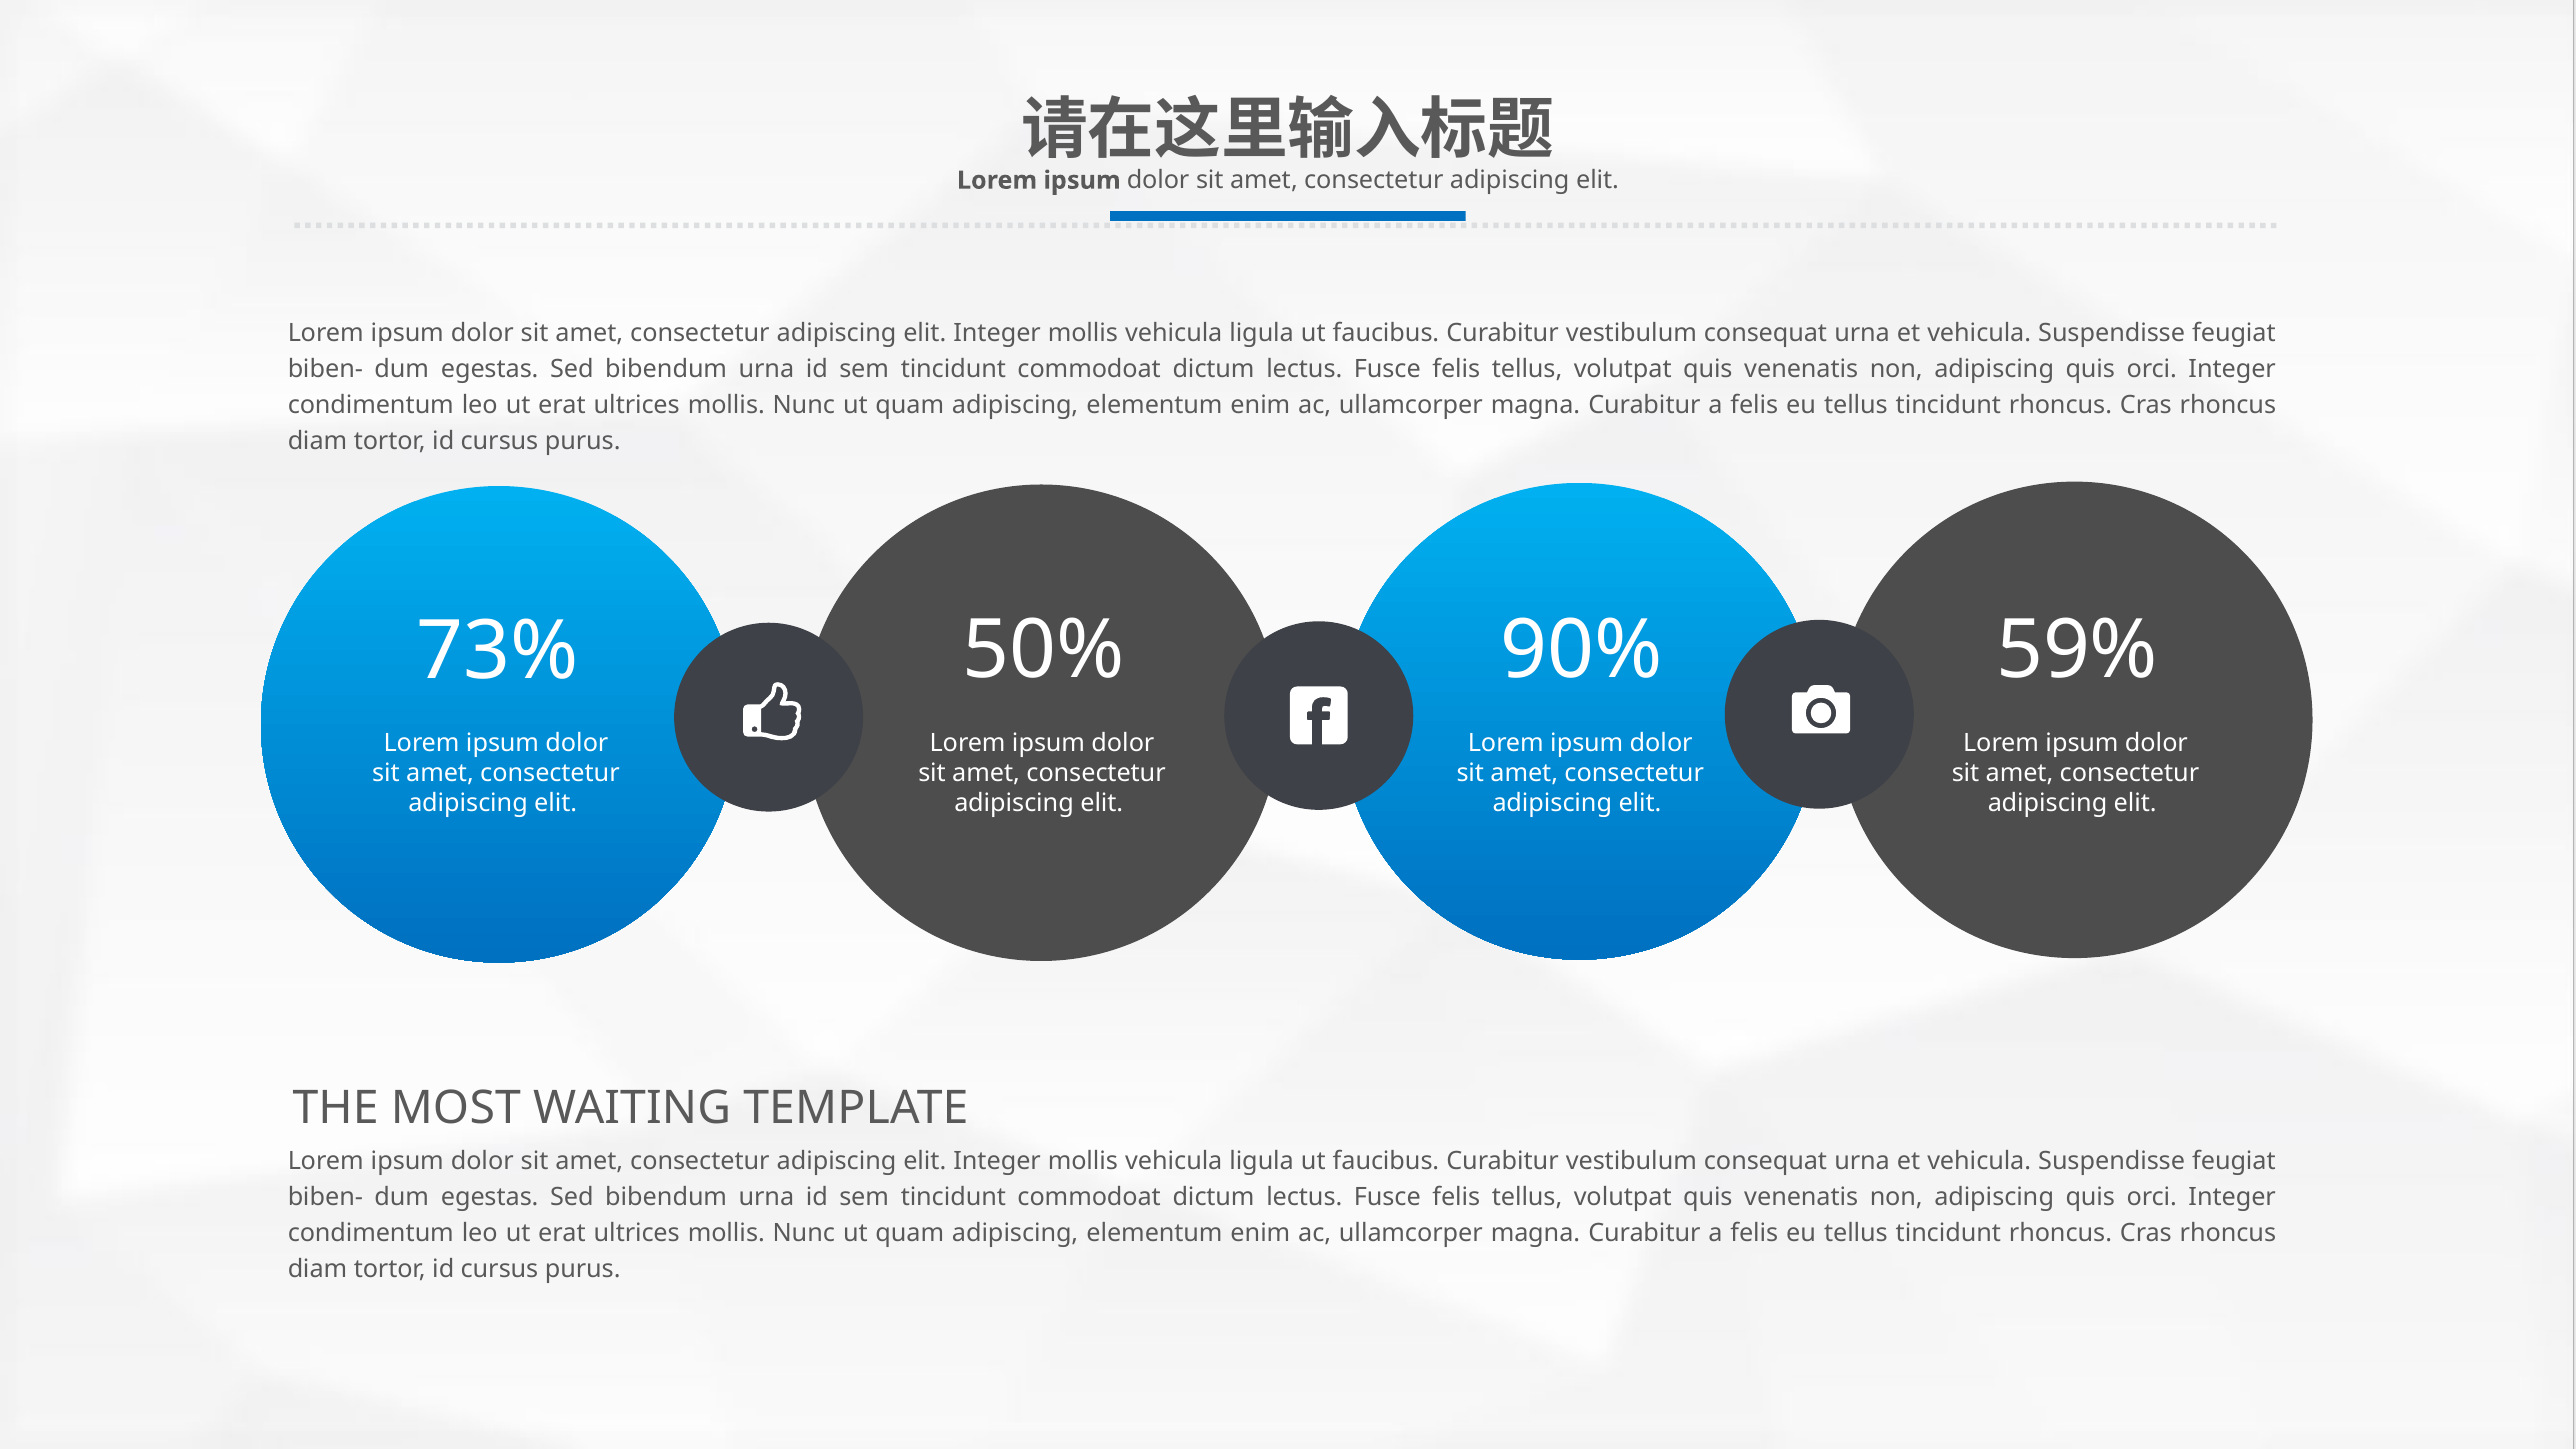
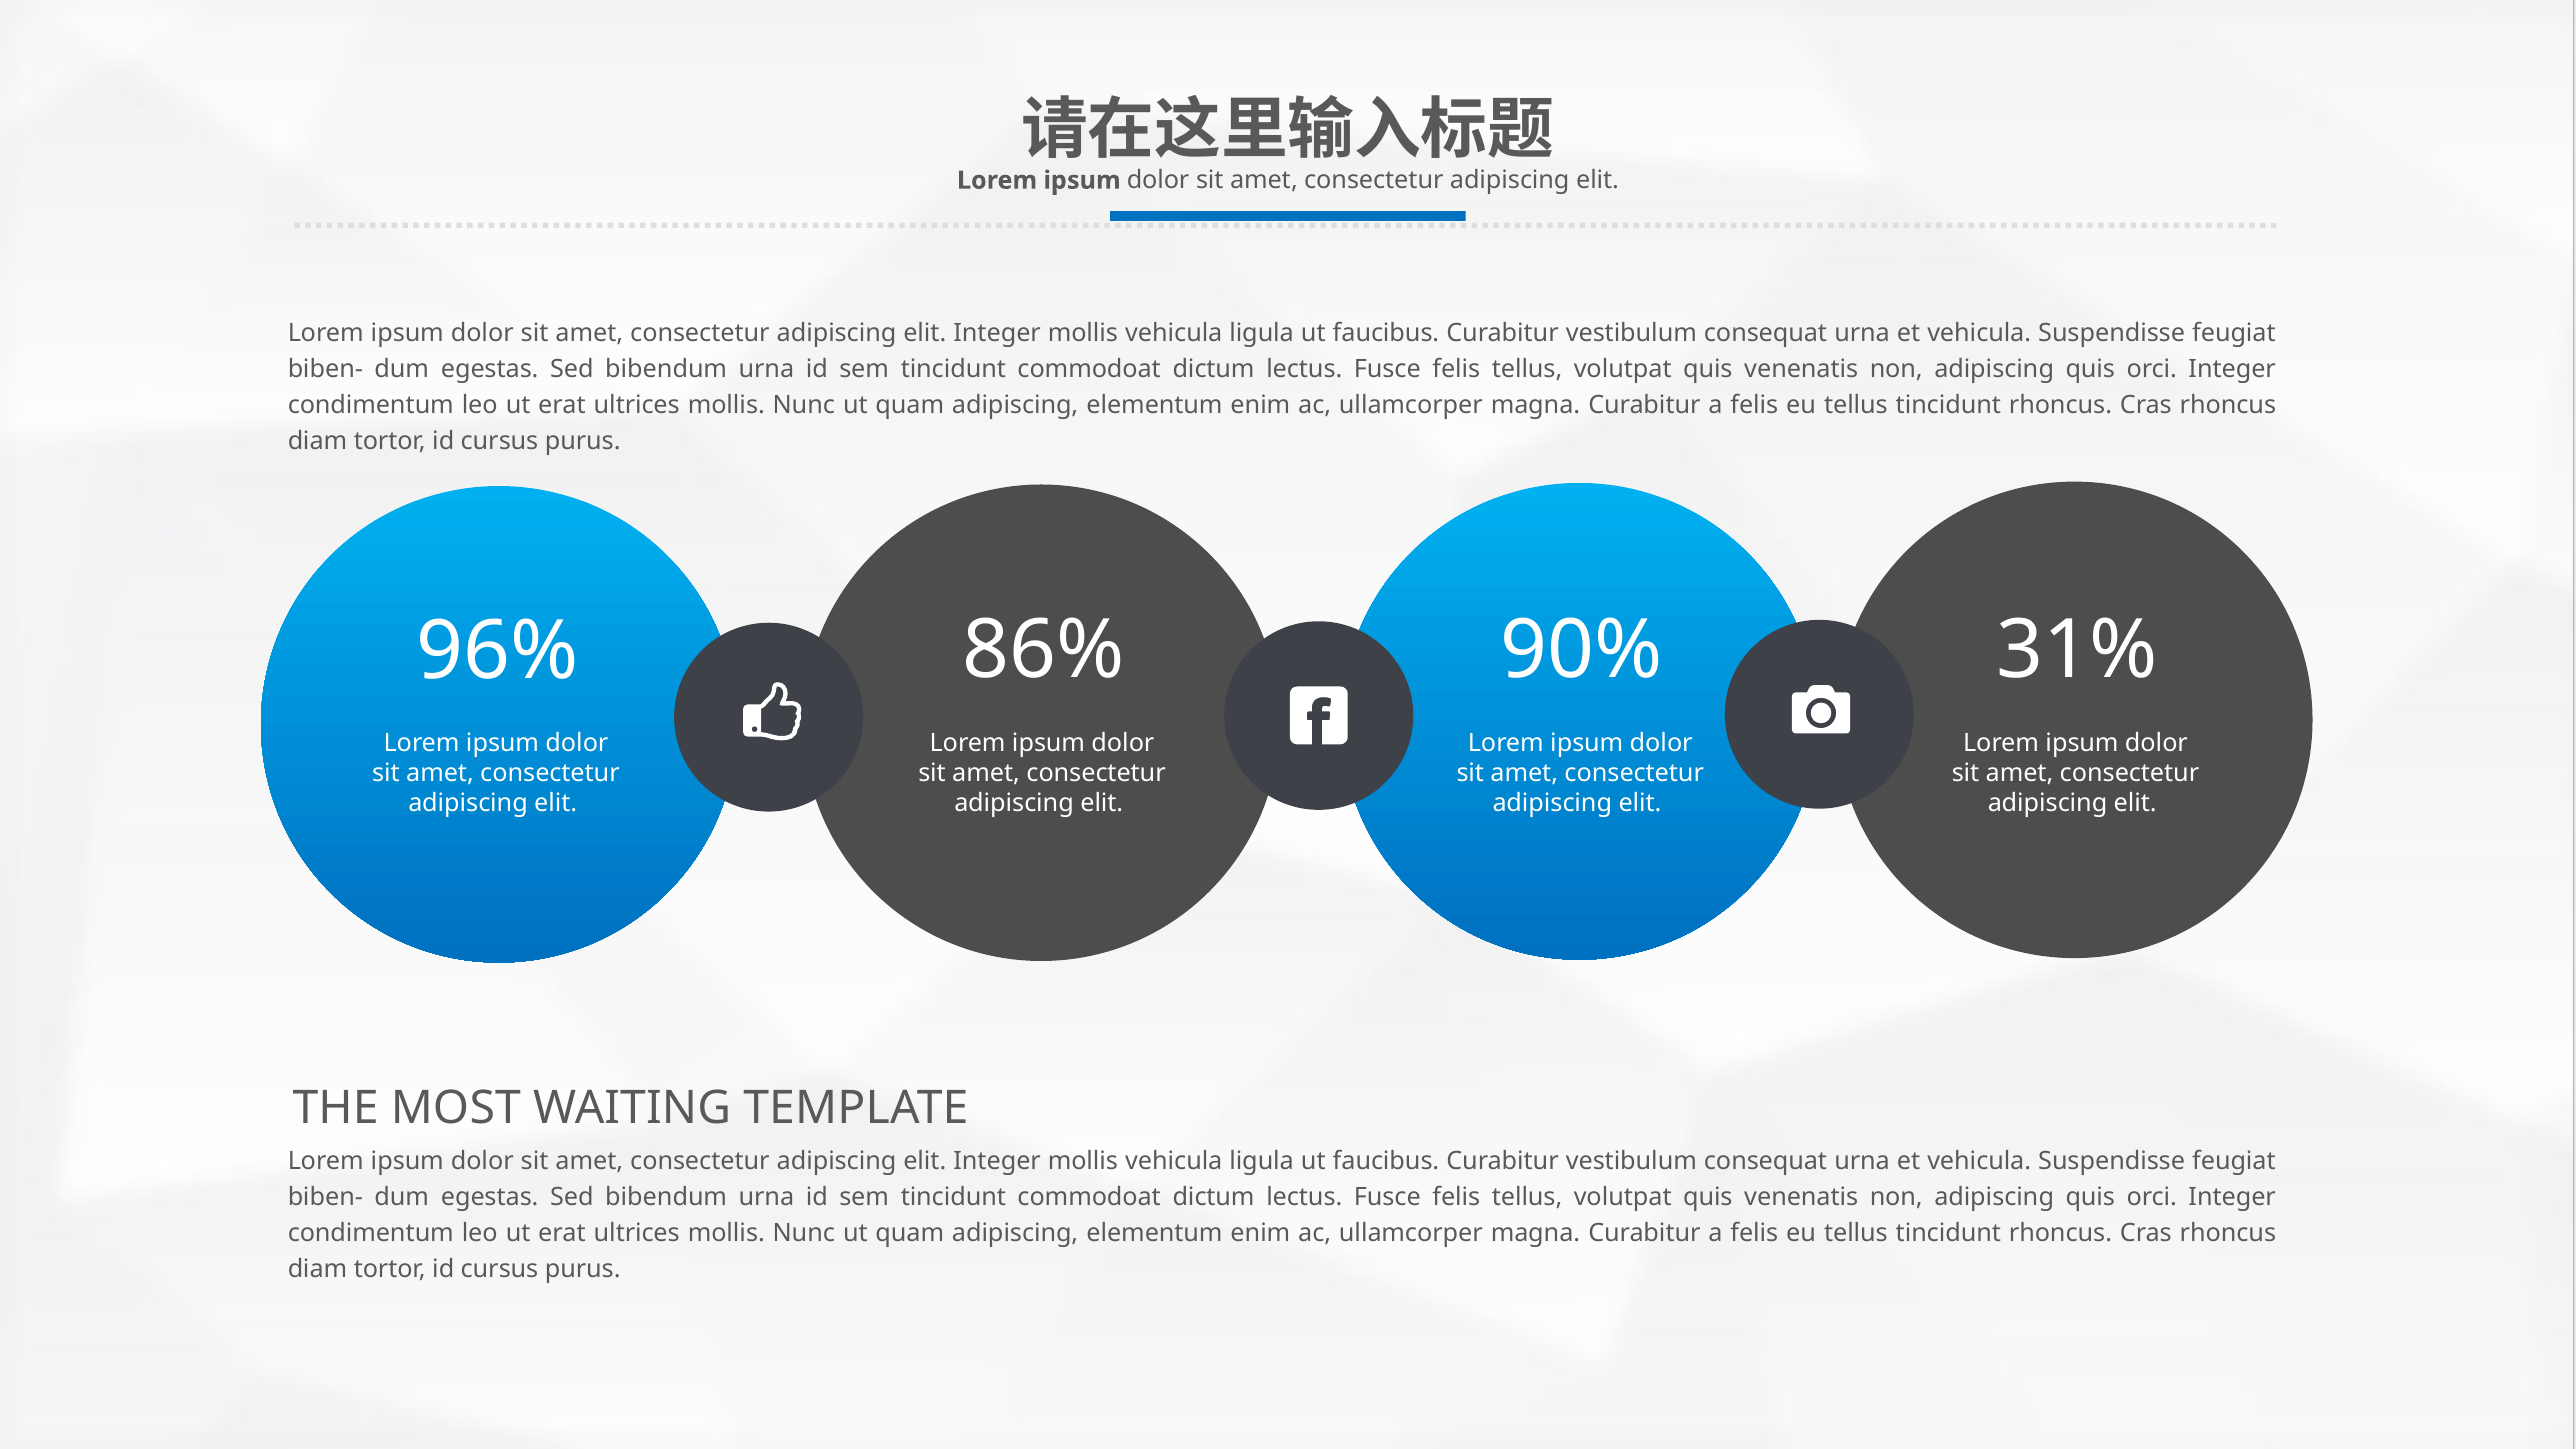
50%: 50% -> 86% (1044, 650)
59%: 59% -> 31% (2077, 650)
73%: 73% -> 96% (498, 651)
